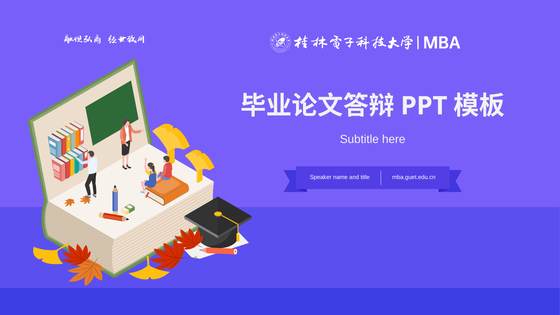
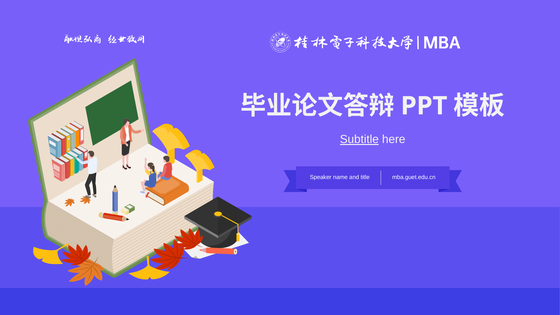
Subtitle underline: none -> present (359, 139)
